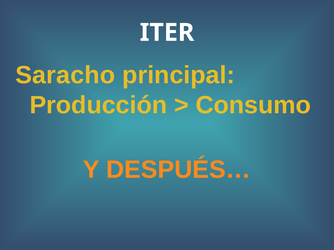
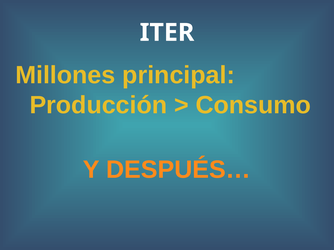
Saracho: Saracho -> Millones (65, 75)
